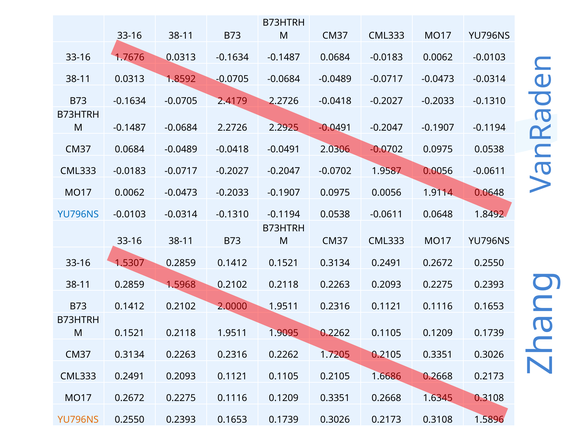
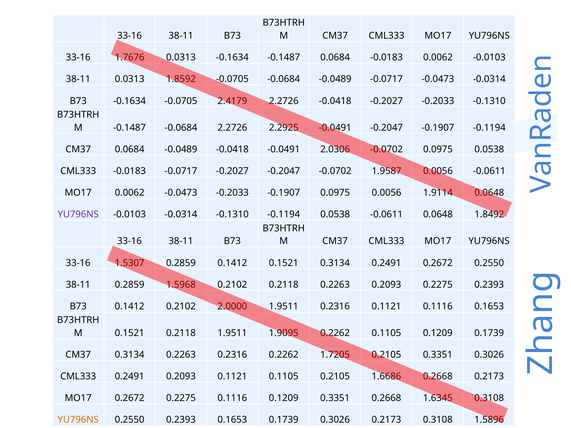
YU796NS colour: blue -> purple (78, 215)
